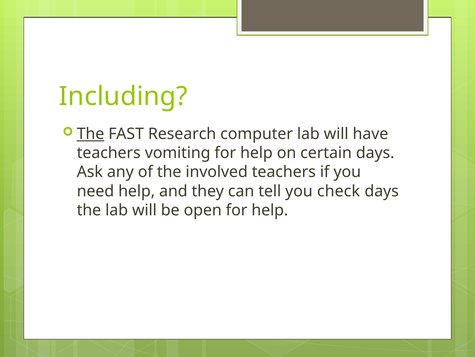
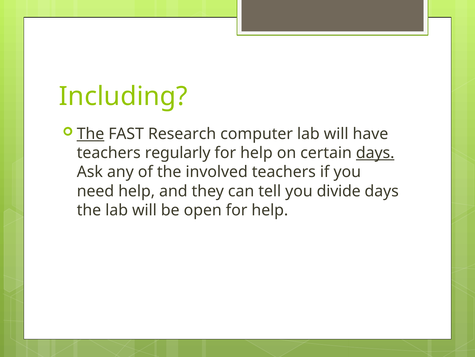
vomiting: vomiting -> regularly (178, 153)
days underline: none -> present (375, 153)
check: check -> divide (339, 191)
